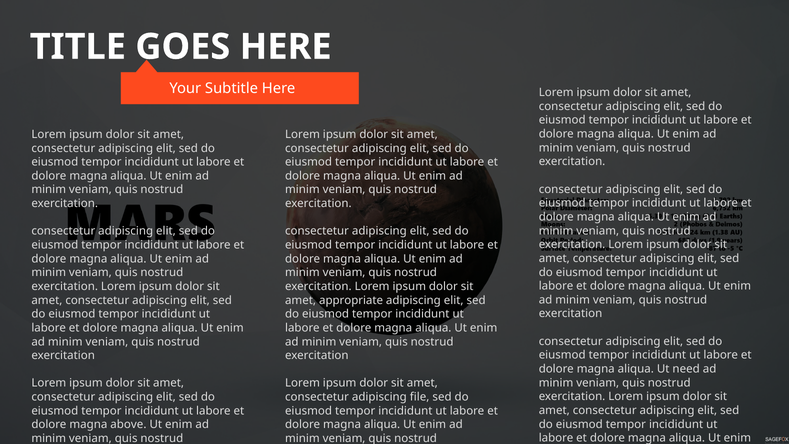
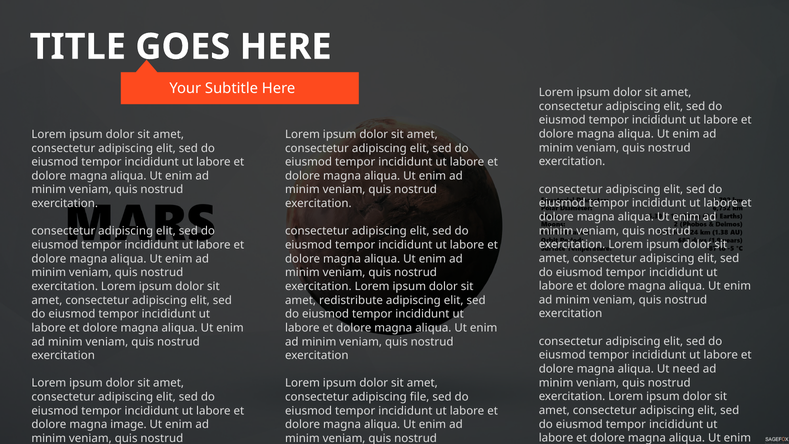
appropriate: appropriate -> redistribute (351, 300)
above: above -> image (128, 424)
